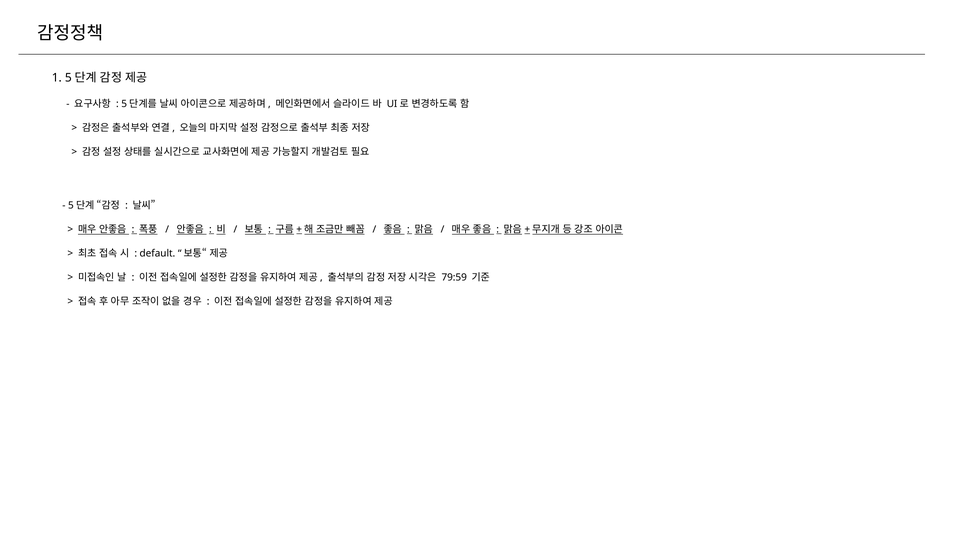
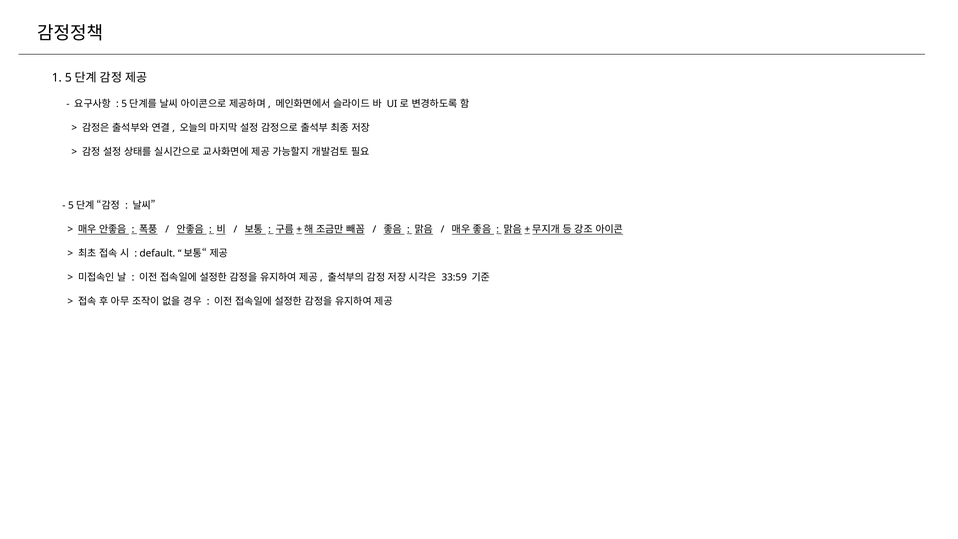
79:59: 79:59 -> 33:59 (454, 277)
